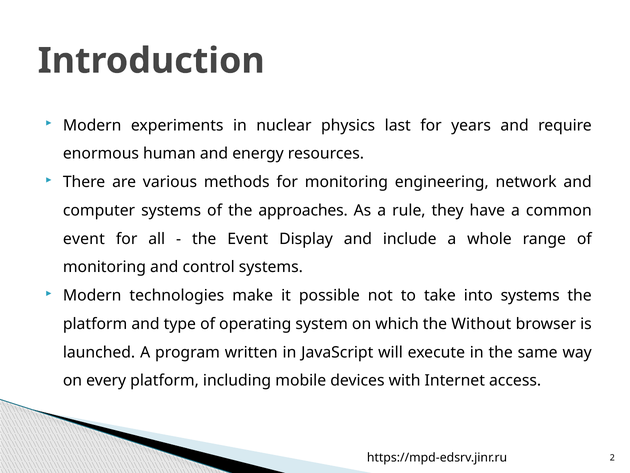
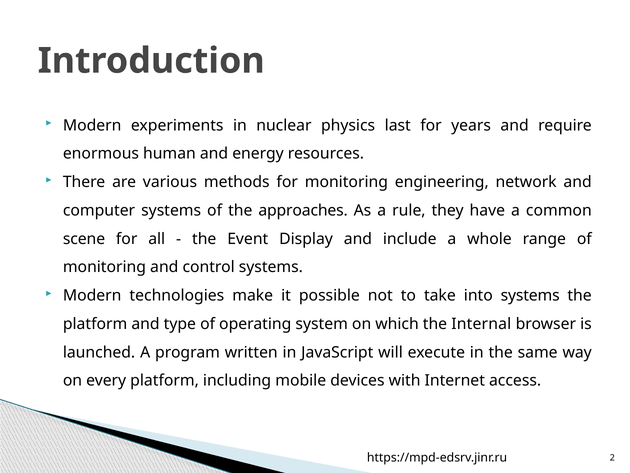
event: event -> scene (84, 239)
Without: Without -> Internal (481, 324)
